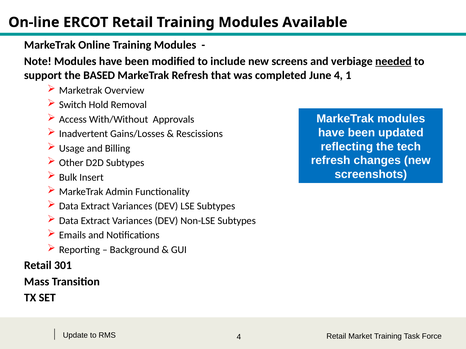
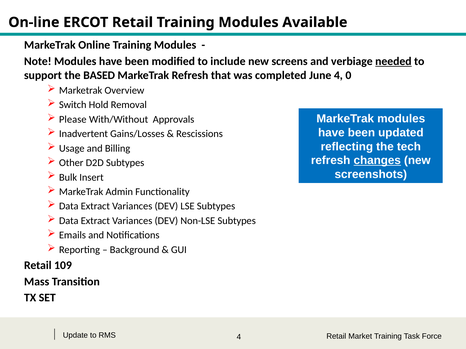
1: 1 -> 0 (348, 75)
Access: Access -> Please (73, 120)
changes underline: none -> present (377, 161)
301: 301 -> 109 (63, 266)
